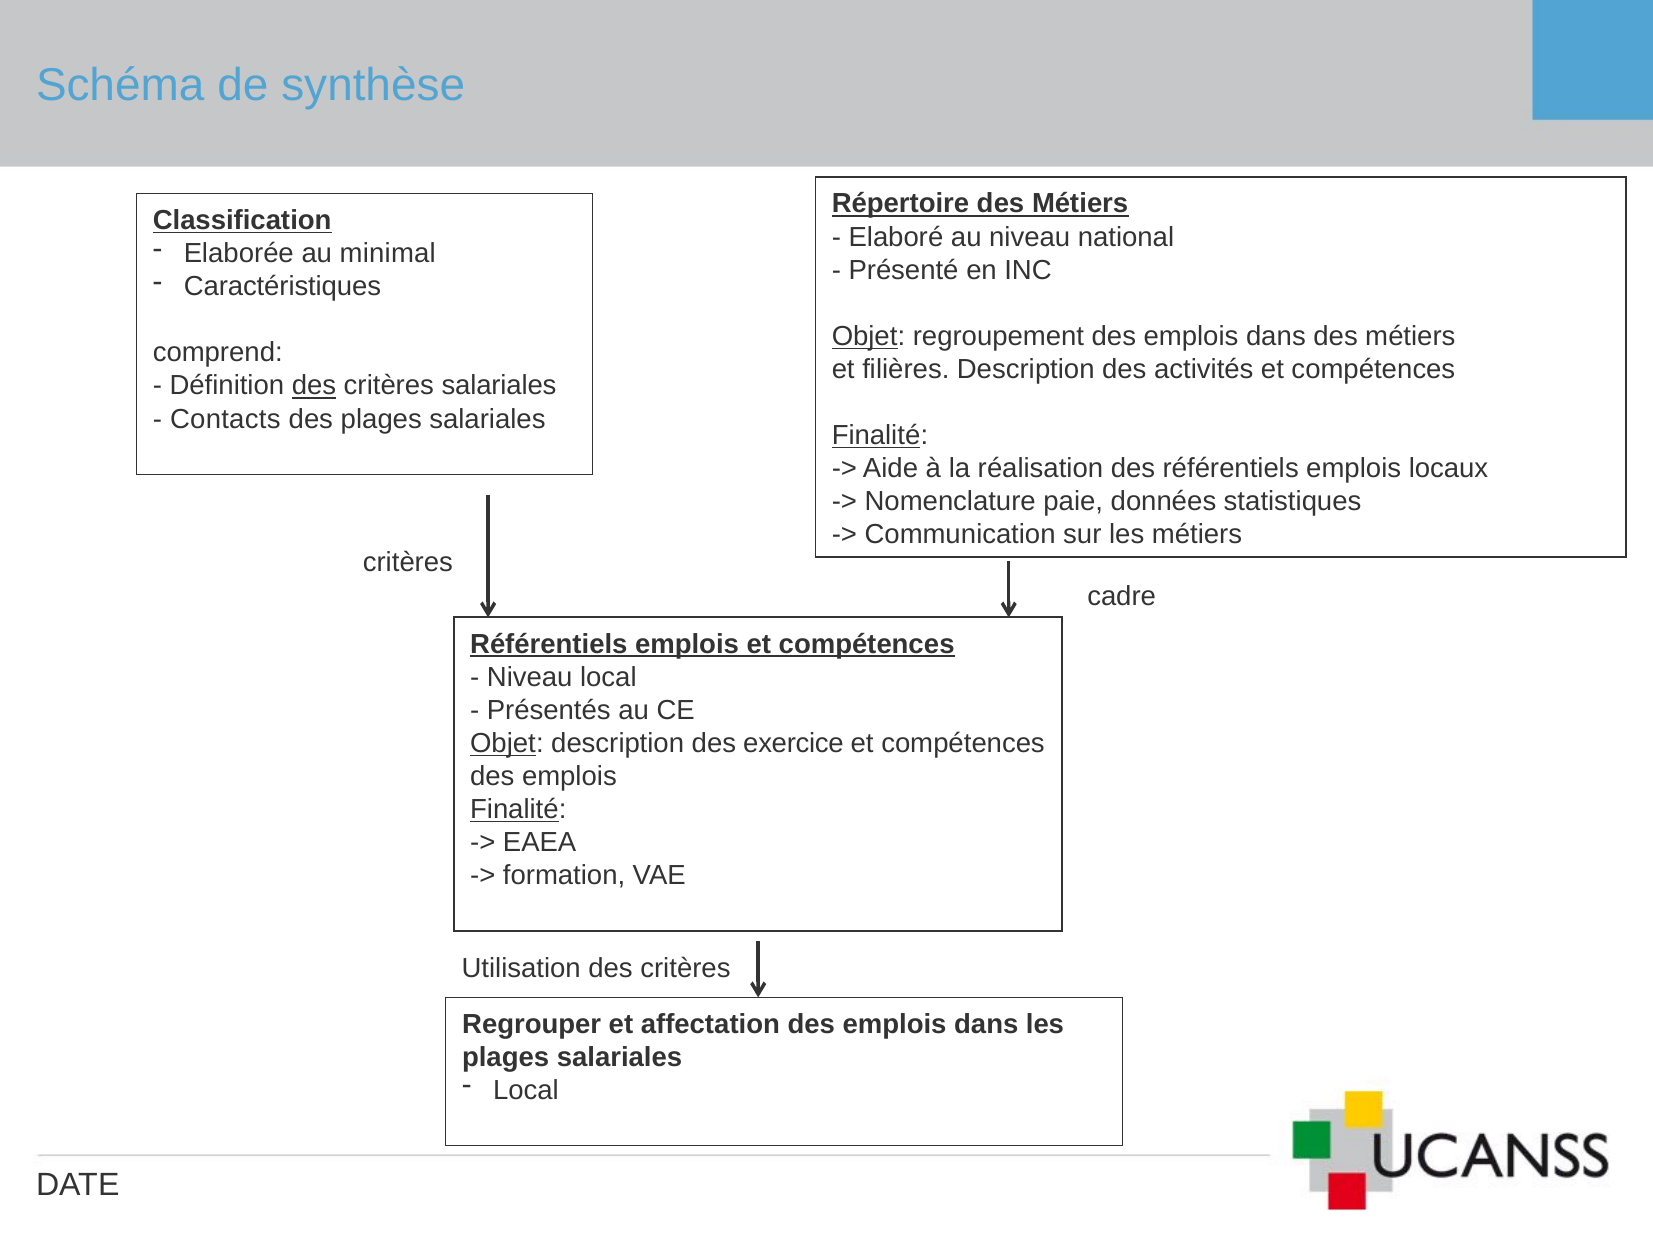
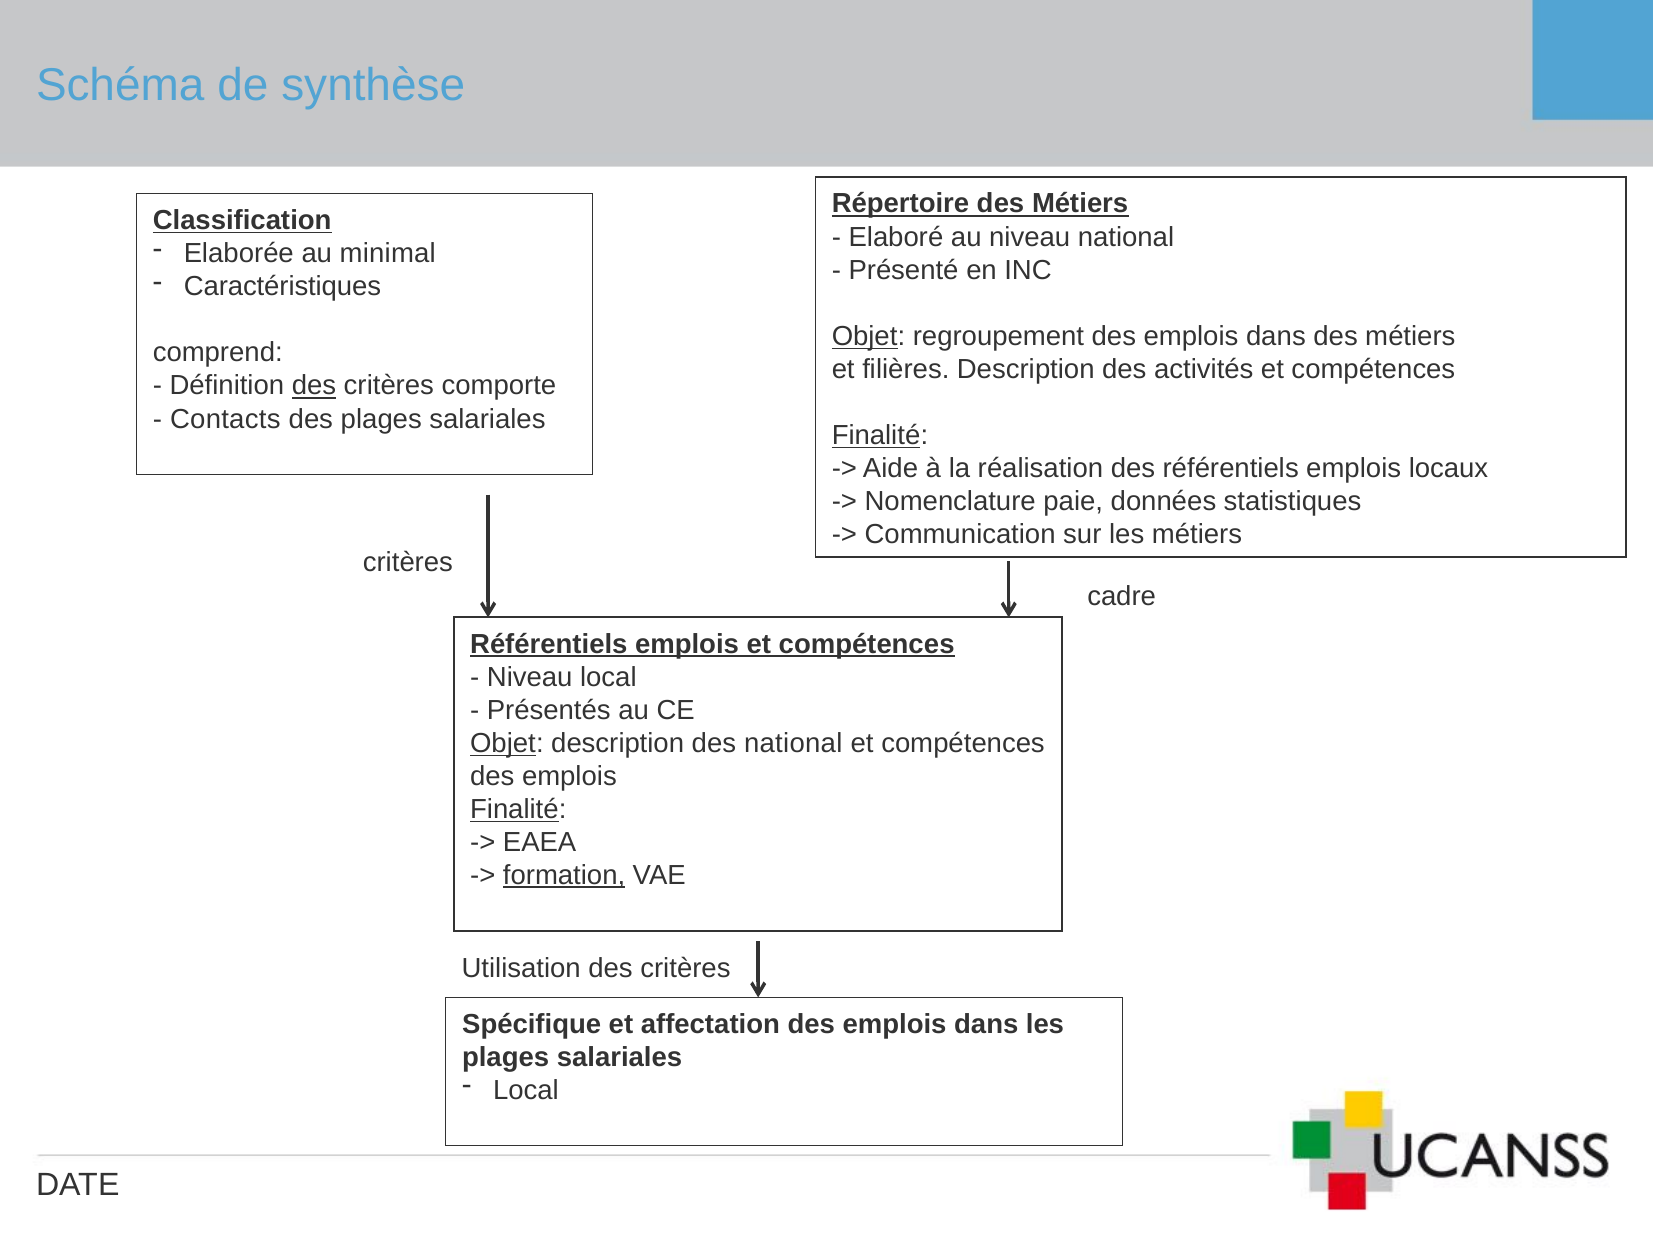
critères salariales: salariales -> comporte (499, 386)
des exercice: exercice -> national (793, 743)
formation underline: none -> present (564, 875)
Regrouper: Regrouper -> Spécifique (532, 1024)
